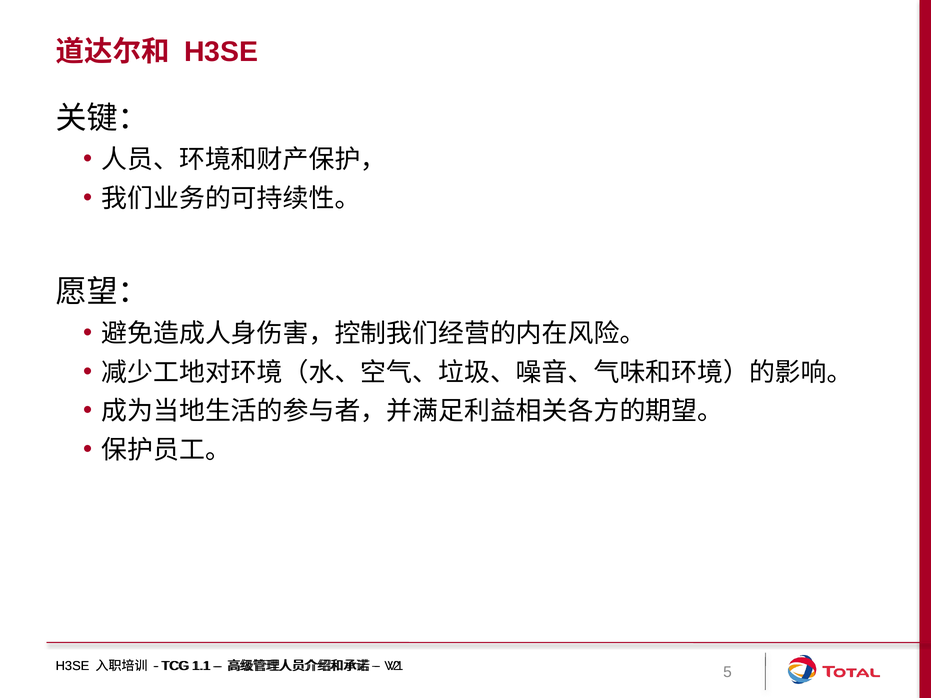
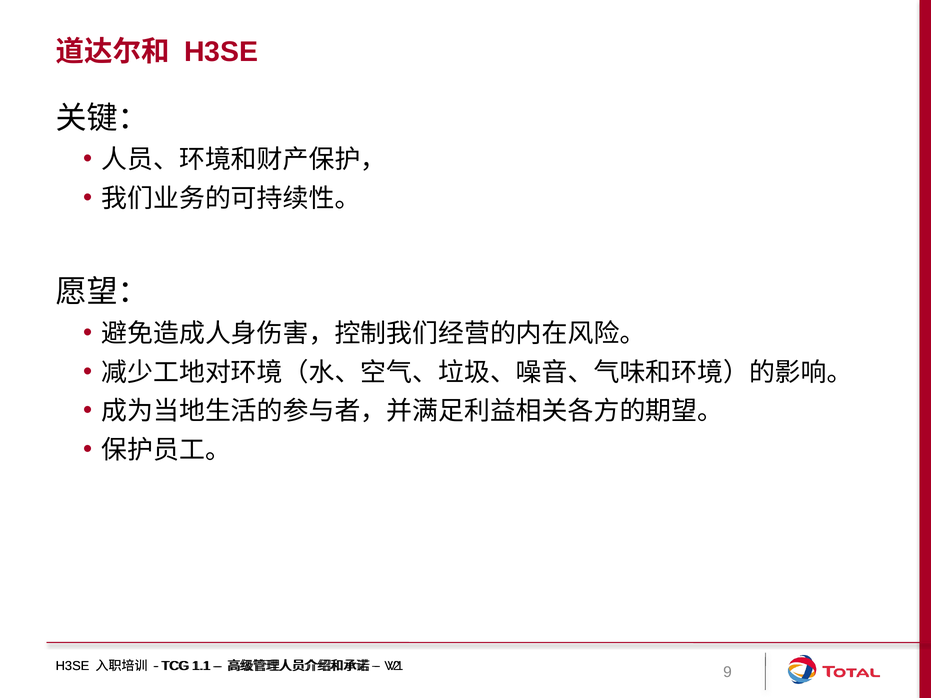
5: 5 -> 9 (728, 672)
